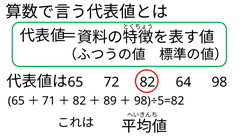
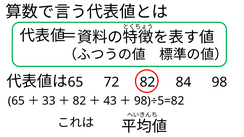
64: 64 -> 84 (184, 82)
71: 71 -> 33 (49, 101)
89: 89 -> 43 (110, 101)
